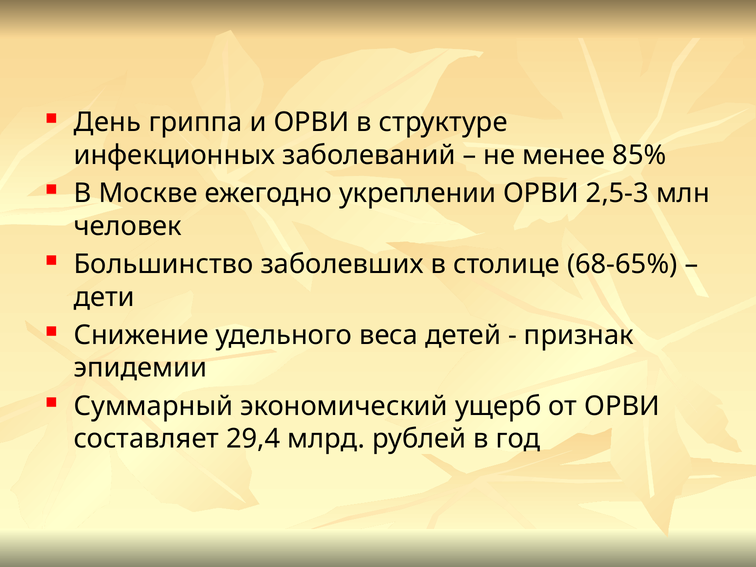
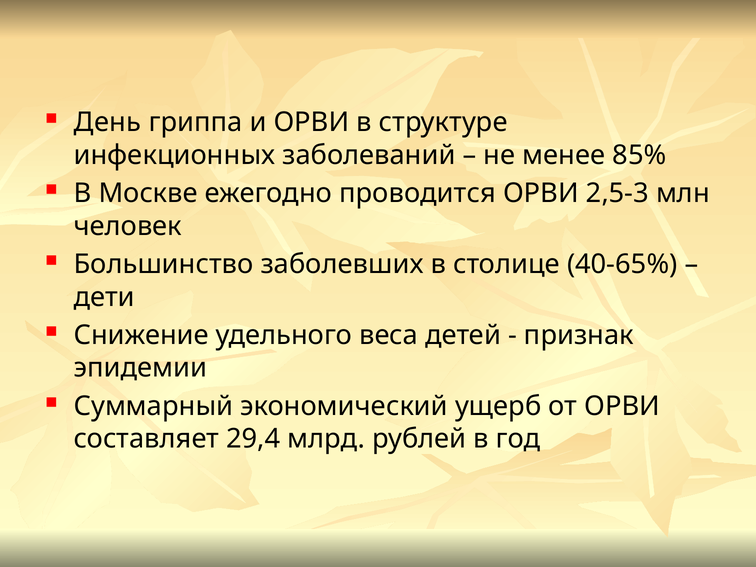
укреплении: укреплении -> проводится (418, 193)
68-65%: 68-65% -> 40-65% (622, 264)
